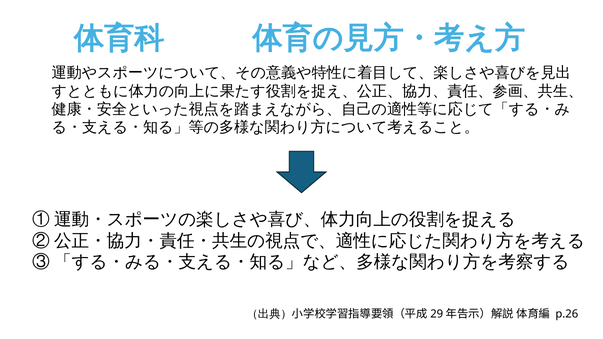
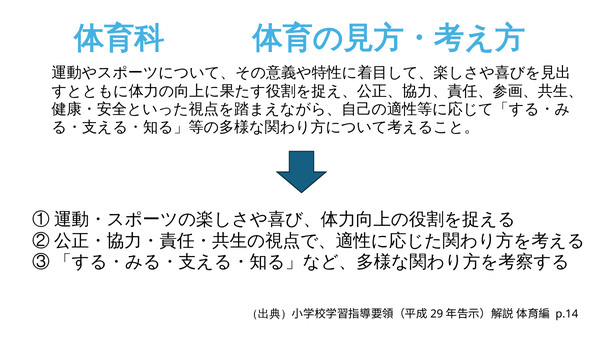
p.26: p.26 -> p.14 (567, 314)
